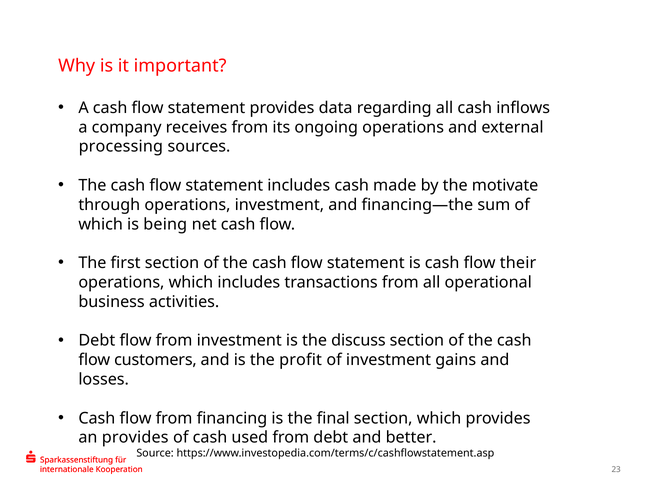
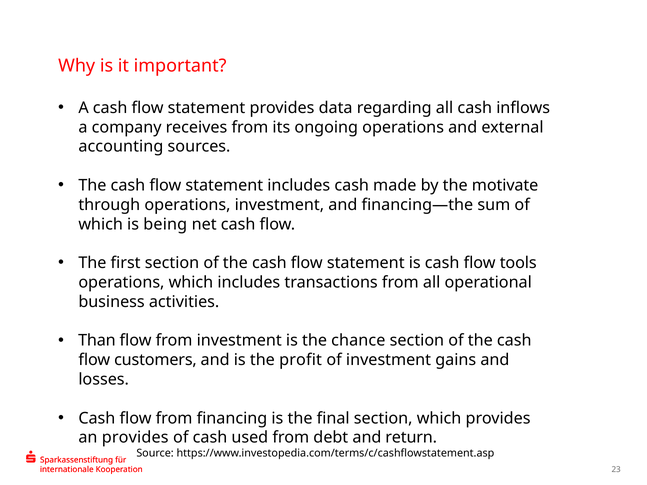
processing: processing -> accounting (121, 147)
their: their -> tools (518, 263)
Debt: Debt -> Than (97, 341)
discuss: discuss -> chance (358, 341)
better: better -> return (411, 438)
